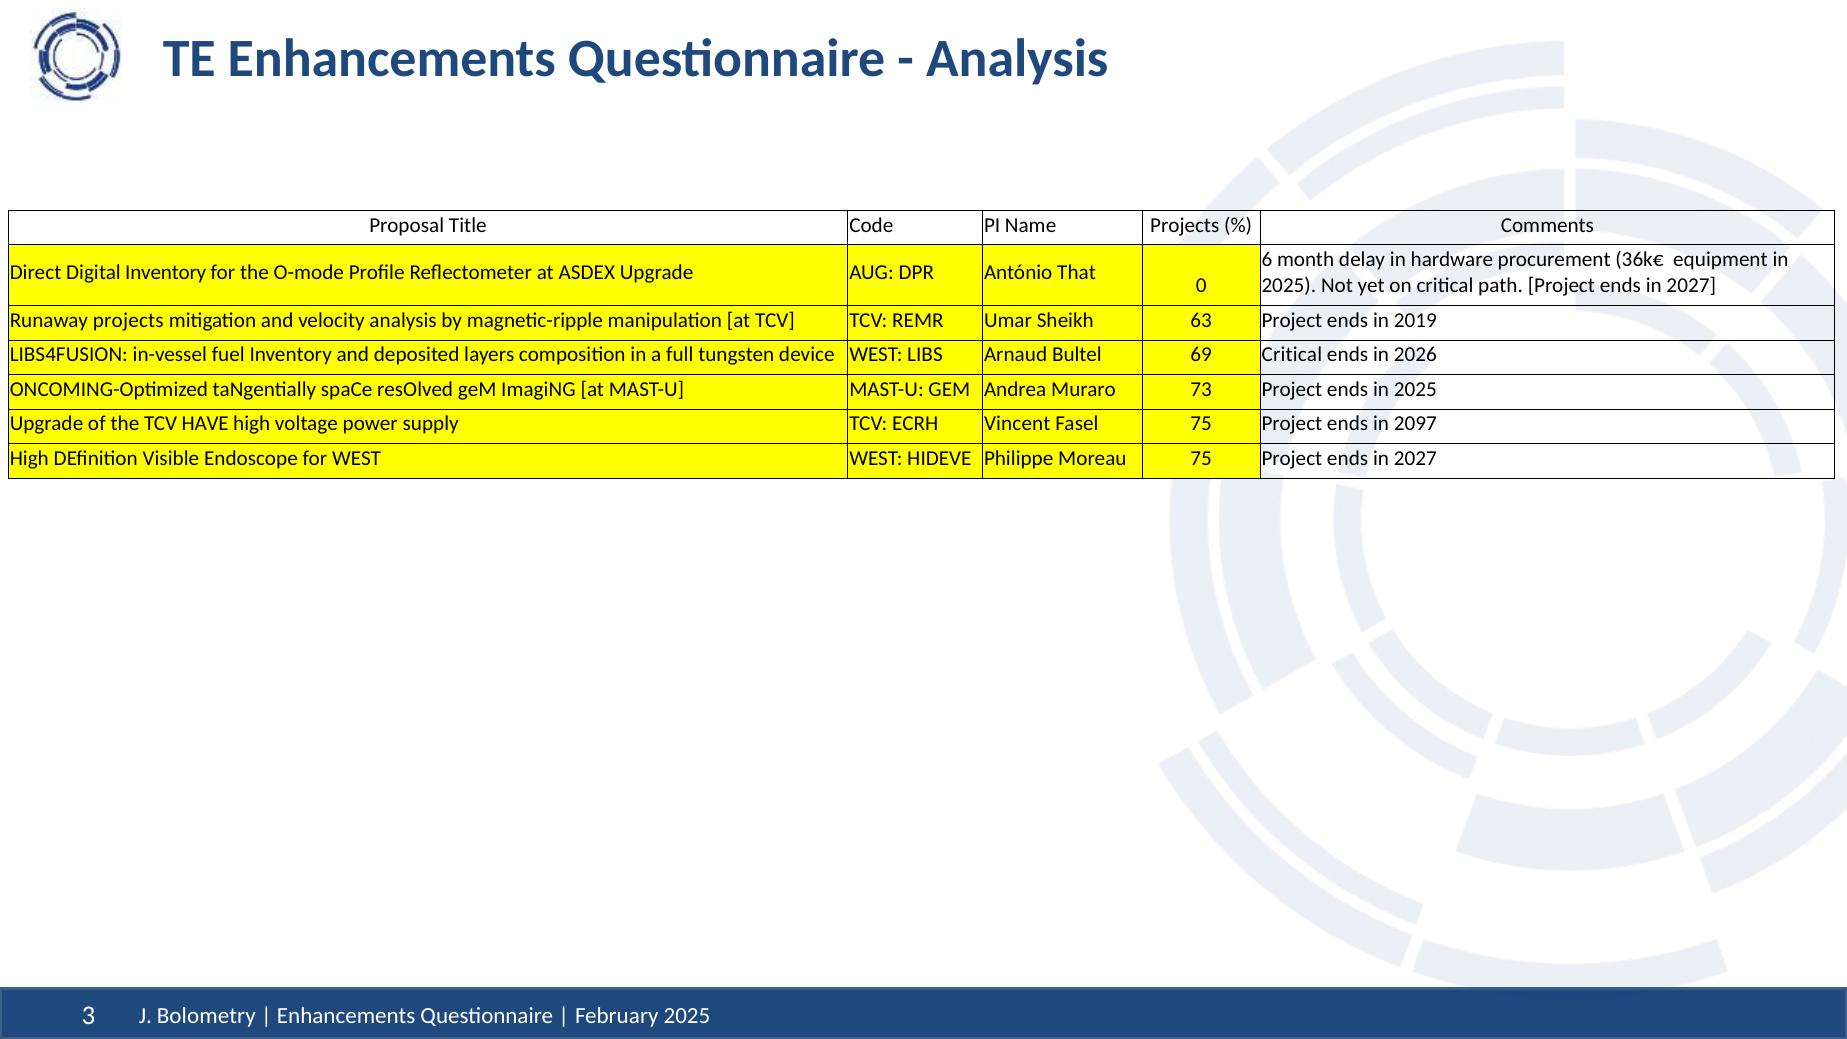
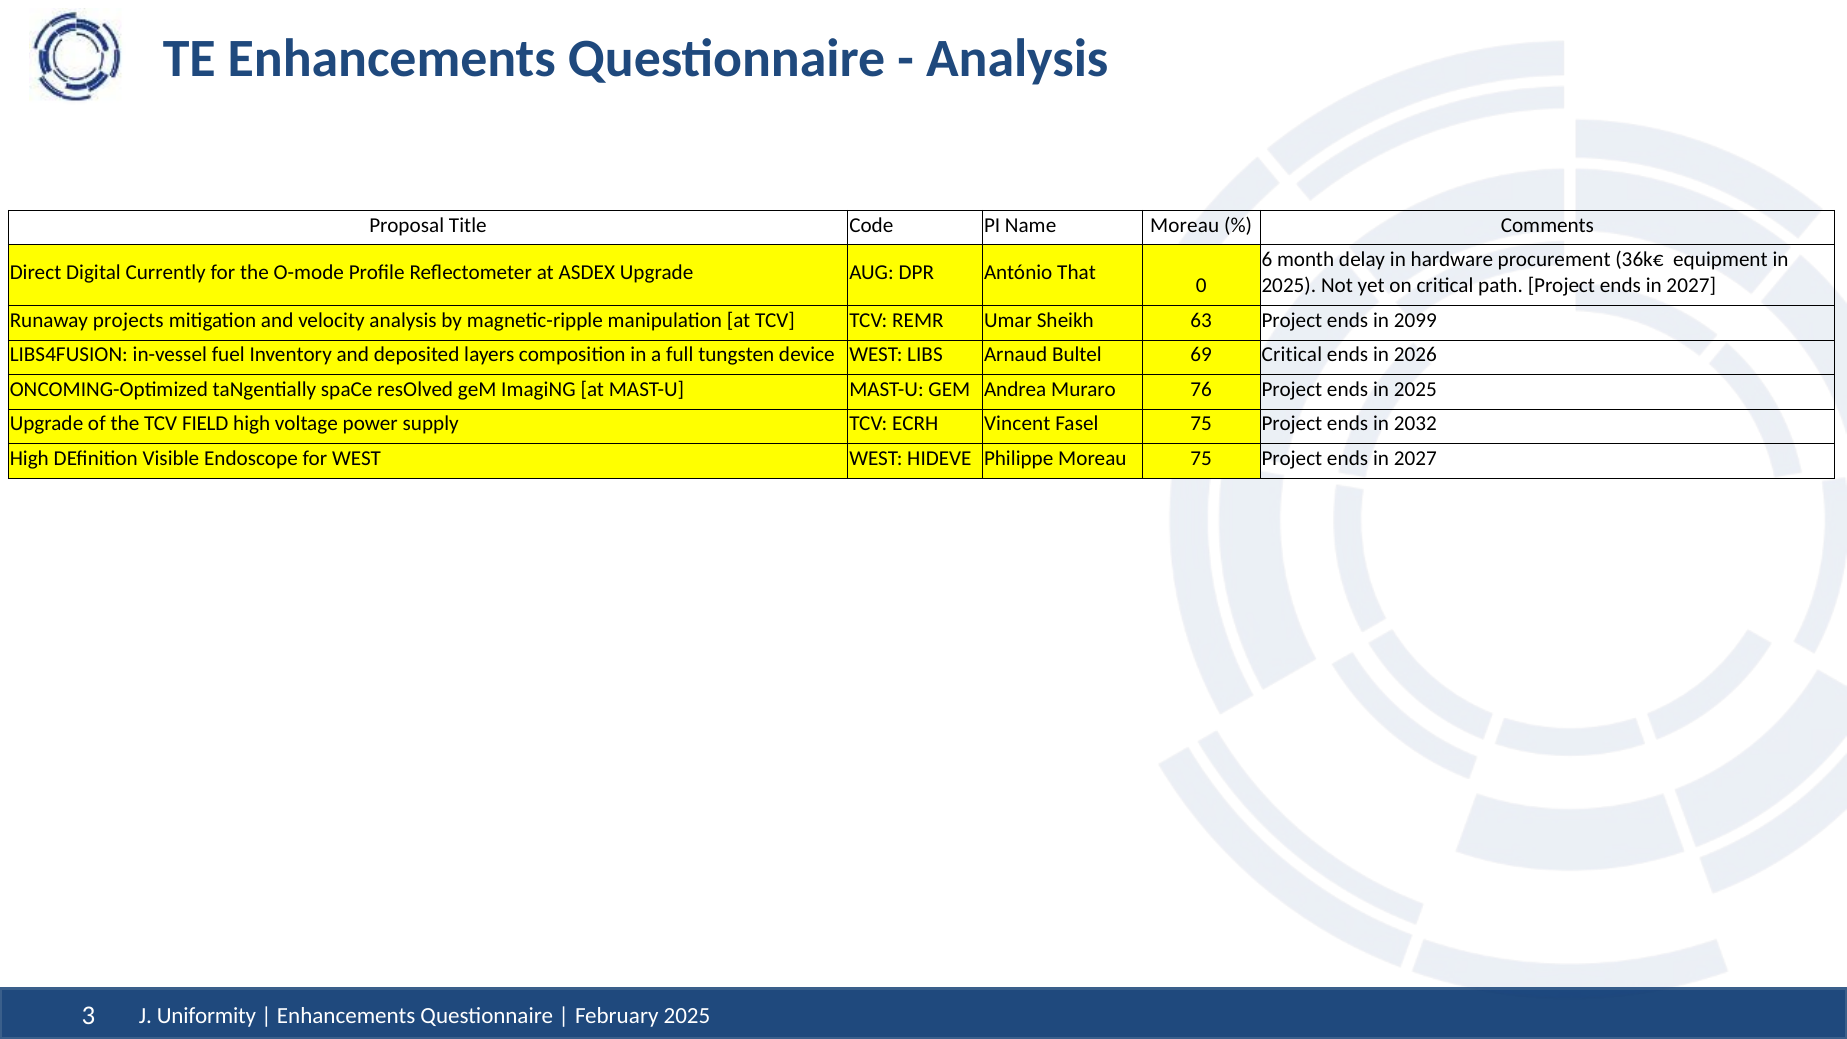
Name Projects: Projects -> Moreau (1185, 225)
Digital Inventory: Inventory -> Currently (166, 273)
2019: 2019 -> 2099 (1415, 320)
73: 73 -> 76 (1201, 389)
HAVE: HAVE -> FIELD (205, 424)
2097: 2097 -> 2032 (1415, 424)
Bolometry: Bolometry -> Uniformity (206, 1015)
